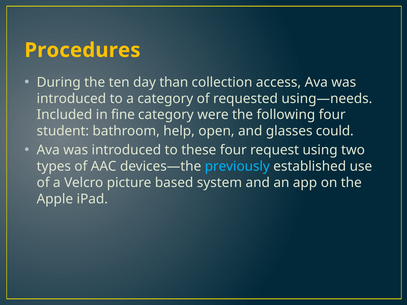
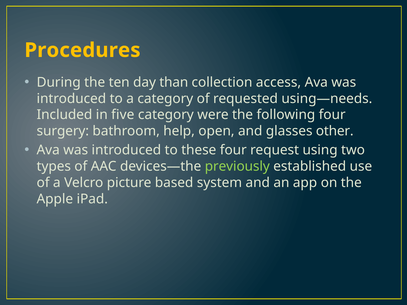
fine: fine -> five (123, 115)
student: student -> surgery (63, 131)
could: could -> other (335, 131)
previously colour: light blue -> light green (237, 166)
